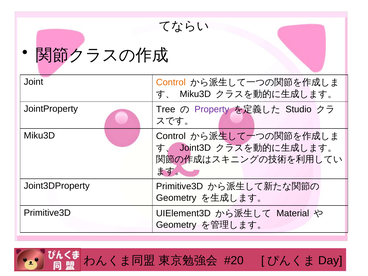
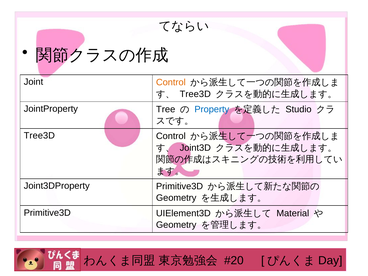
Miku3D: Miku3D -> Tree3D (195, 94)
Property colour: purple -> blue (212, 109)
Miku3D: Miku3D -> Tree3D (39, 136)
